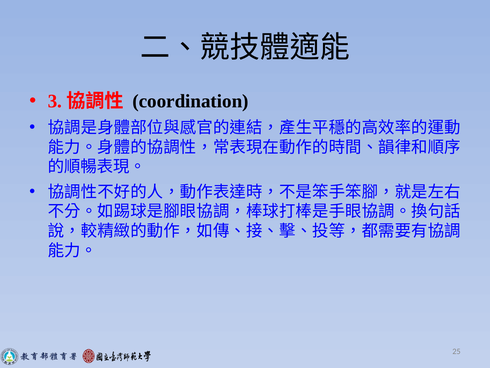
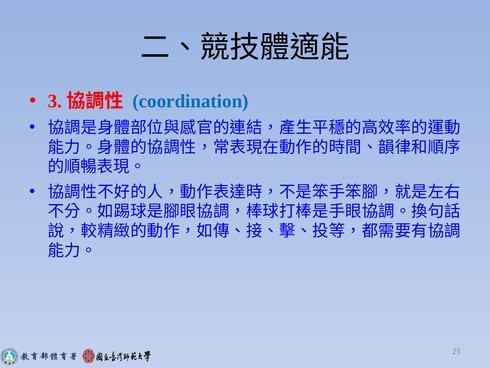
coordination colour: black -> blue (191, 101)
